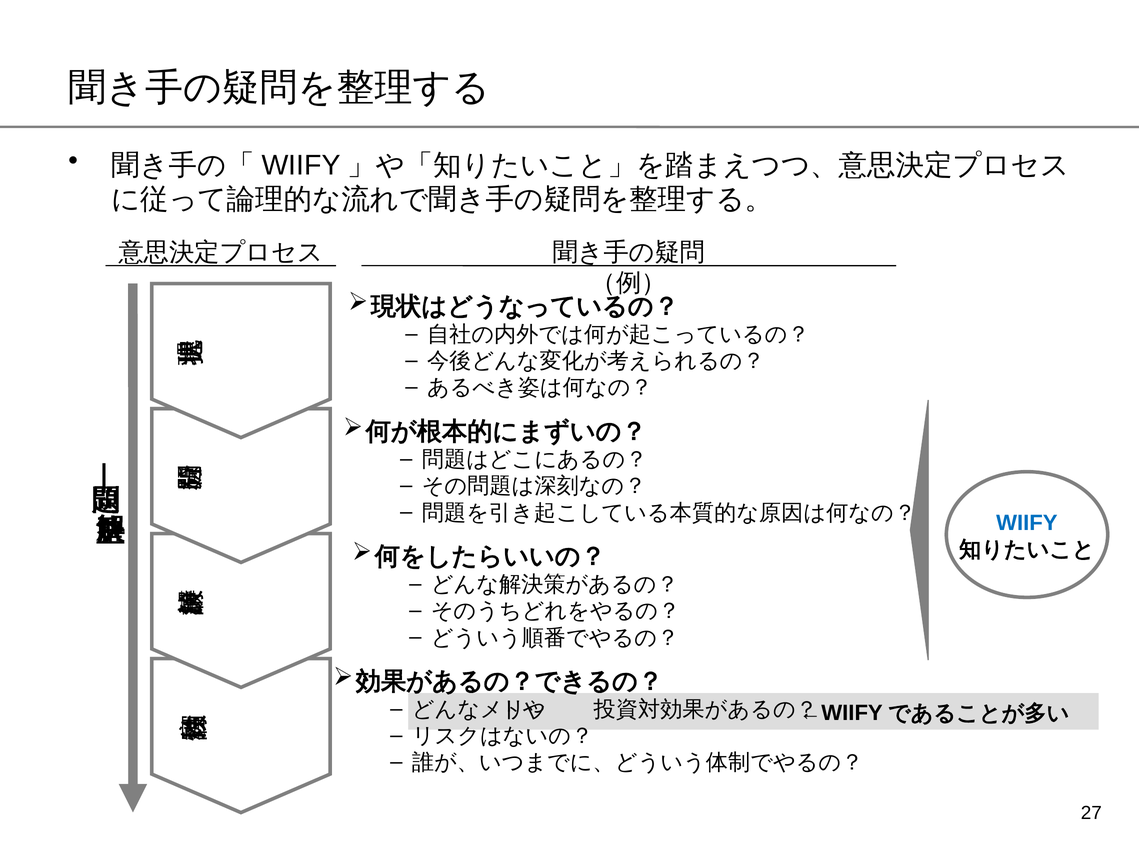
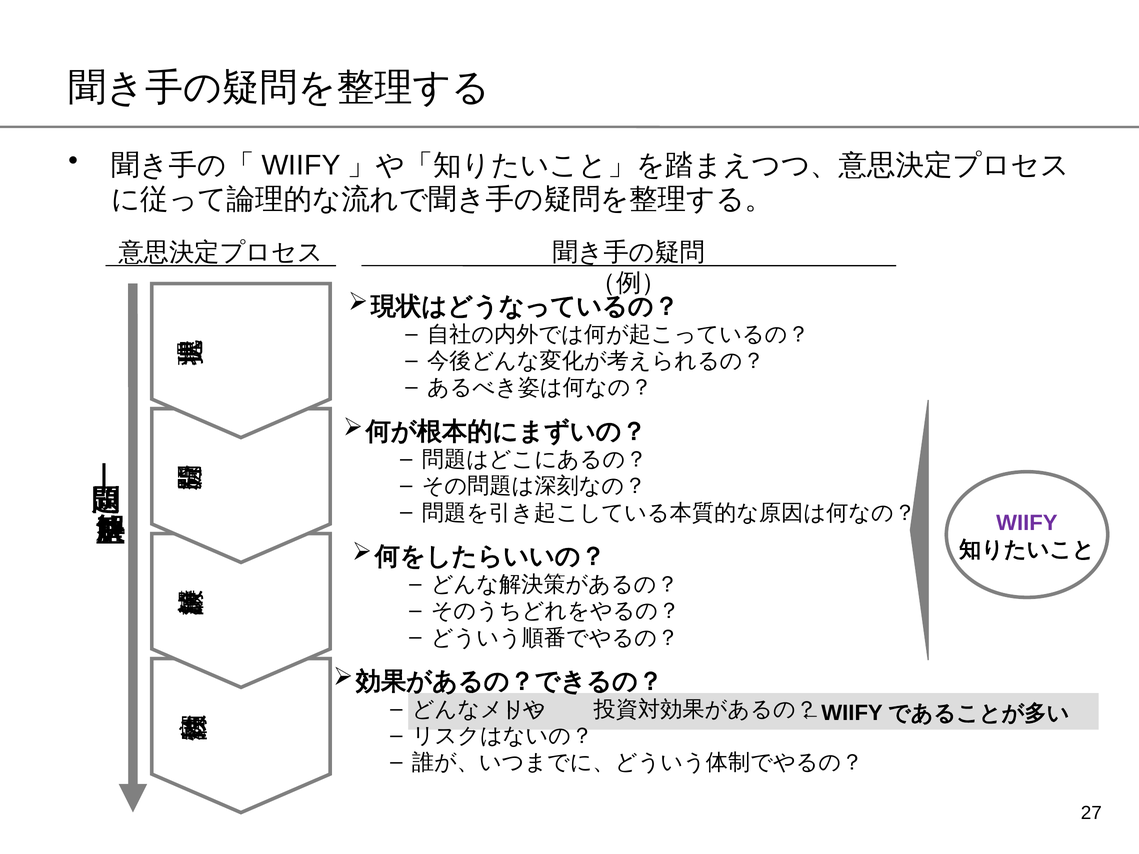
WIIFY colour: blue -> purple (1027, 523)
